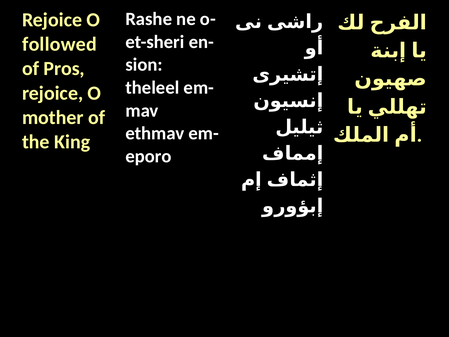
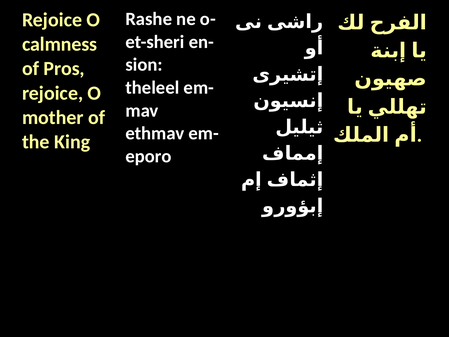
followed: followed -> calmness (60, 44)
